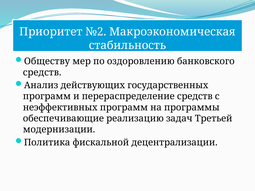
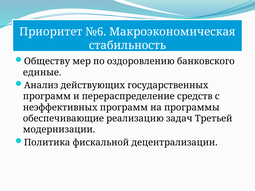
№2: №2 -> №6 (96, 32)
средств: средств -> единые (42, 72)
